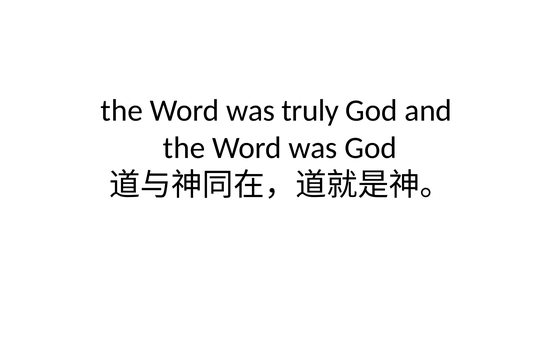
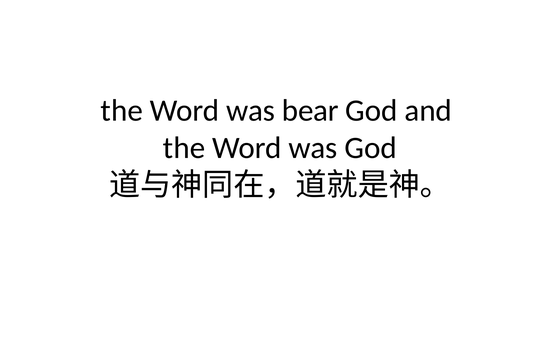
truly: truly -> bear (310, 111)
